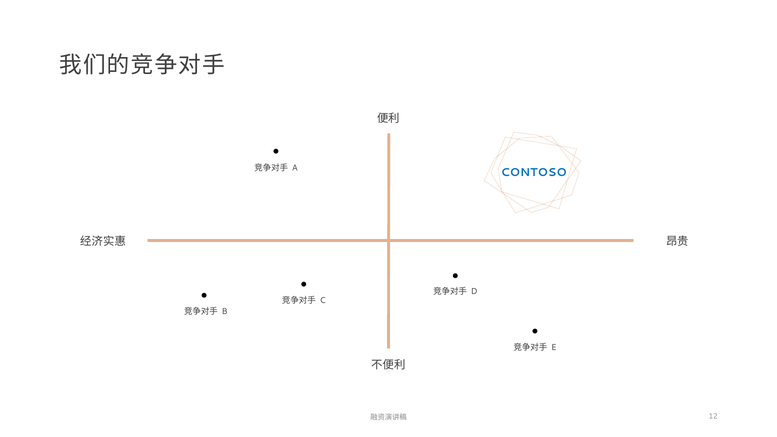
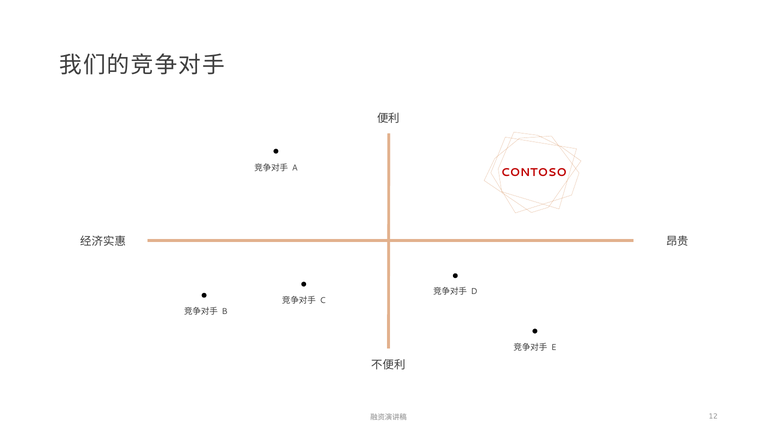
CONTOSO colour: blue -> red (534, 172)
